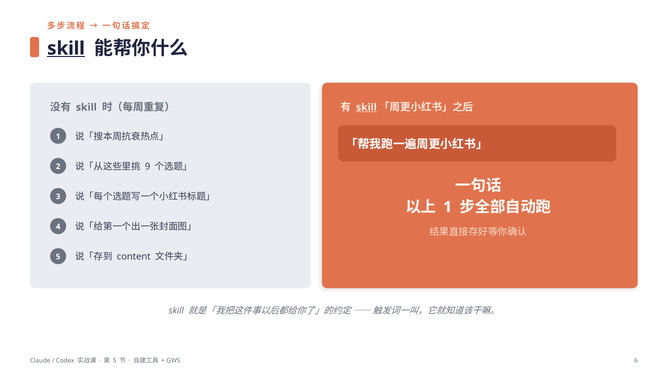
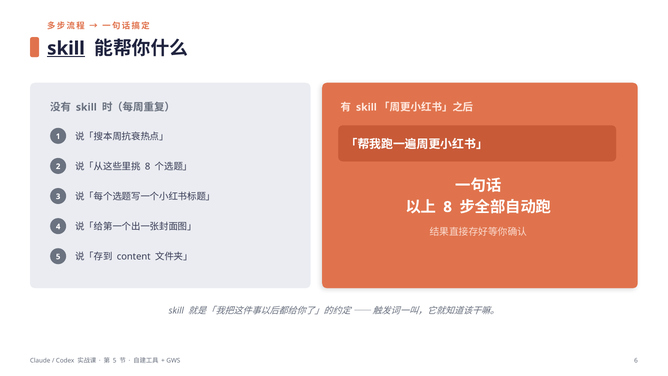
skill underline: present -> none (366, 107)
9: 9 -> 8 (148, 166)
1: 1 -> 8 (448, 207)
